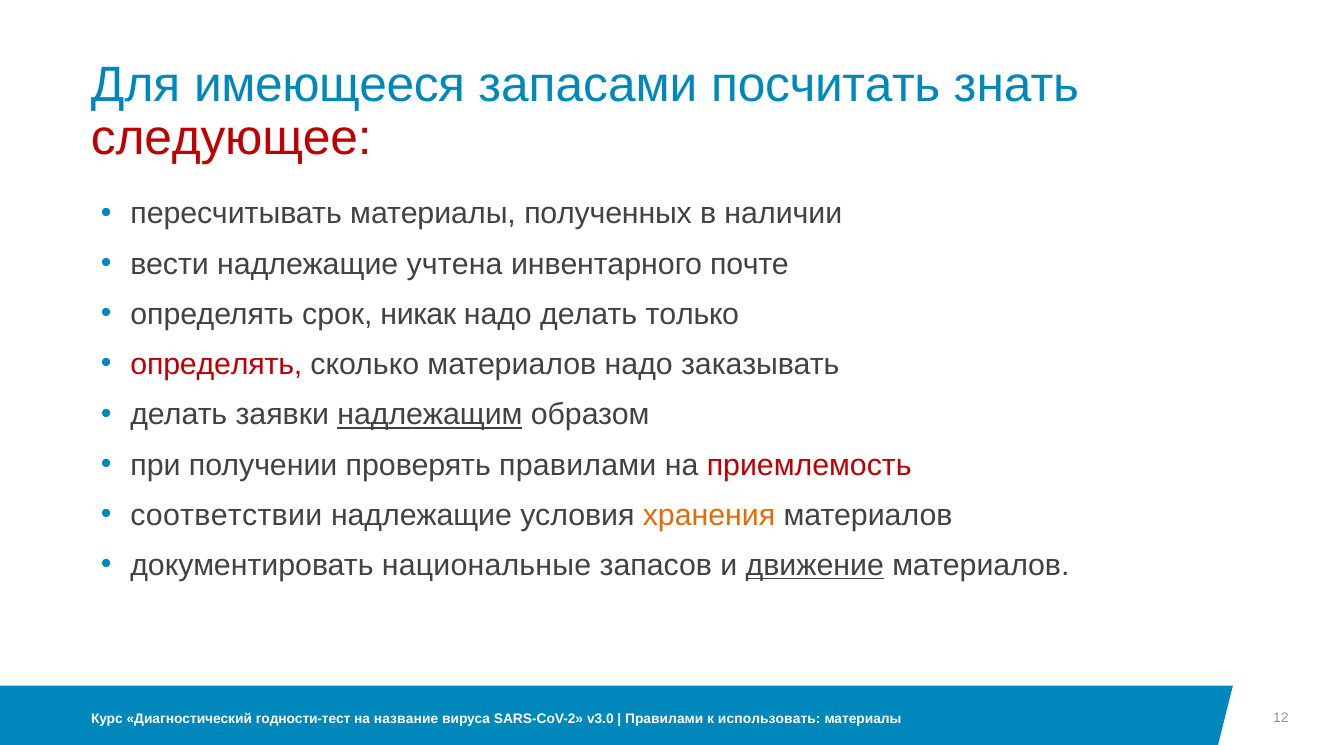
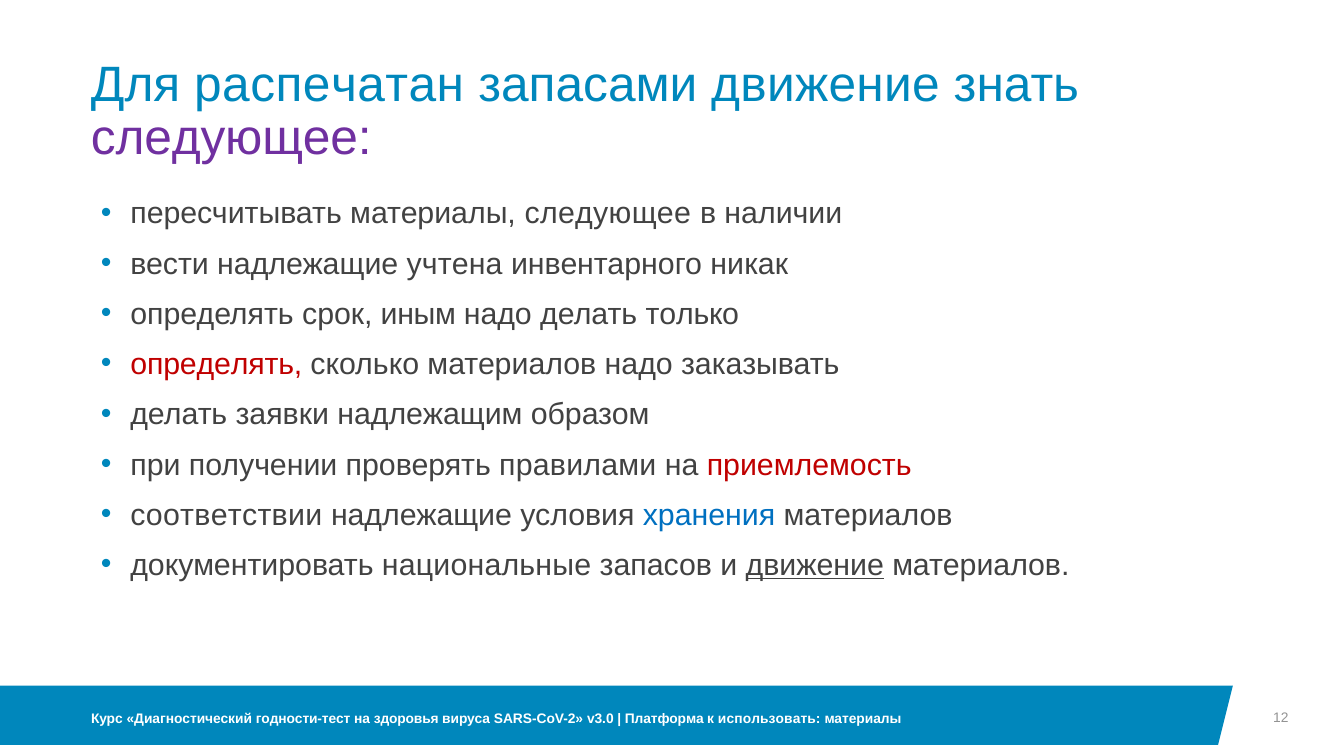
имеющееся: имеющееся -> распечатан (329, 85)
запасами посчитать: посчитать -> движение (825, 85)
следующее colour: red -> purple (231, 138)
материалы полученных: полученных -> следующее (608, 214)
почте: почте -> никак (749, 264)
никак: никак -> иным (418, 314)
надлежащим underline: present -> none (430, 415)
хранения colour: orange -> blue (709, 515)
название: название -> здоровья (406, 718)
Правилами: Правилами -> Платформа (664, 718)
